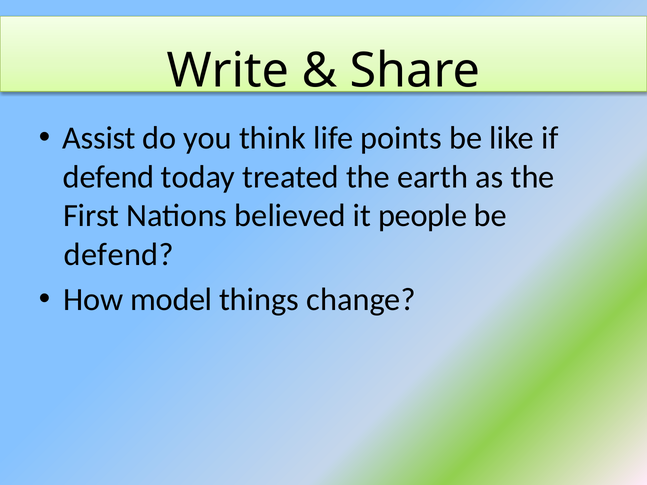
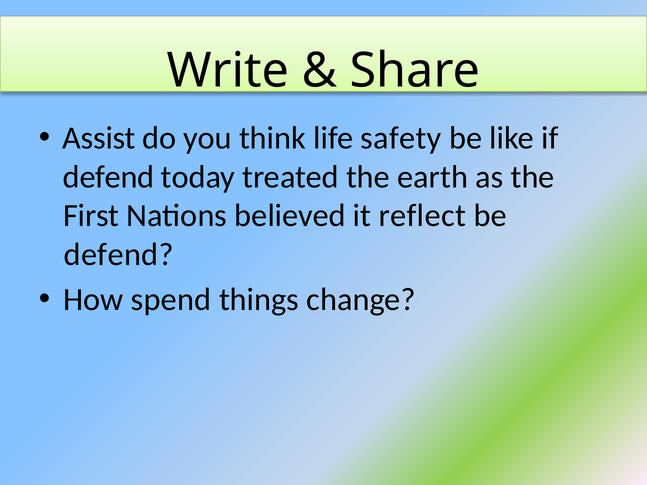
points: points -> safety (401, 138)
people: people -> reflect (422, 216)
model: model -> spend (171, 300)
